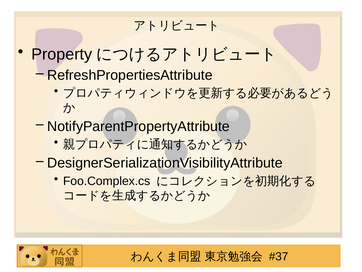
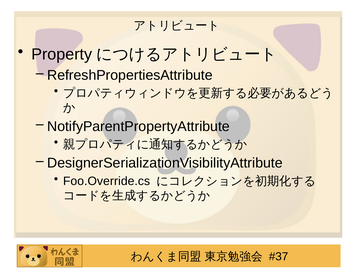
Foo.Complex.cs: Foo.Complex.cs -> Foo.Override.cs (107, 181)
